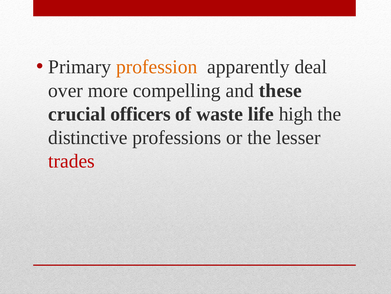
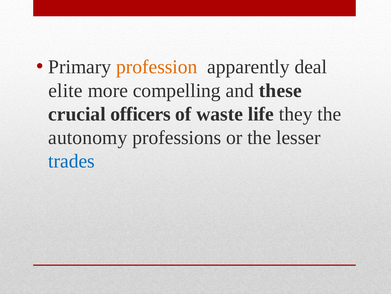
over: over -> elite (65, 90)
high: high -> they (296, 114)
distinctive: distinctive -> autonomy (88, 137)
trades colour: red -> blue (72, 161)
